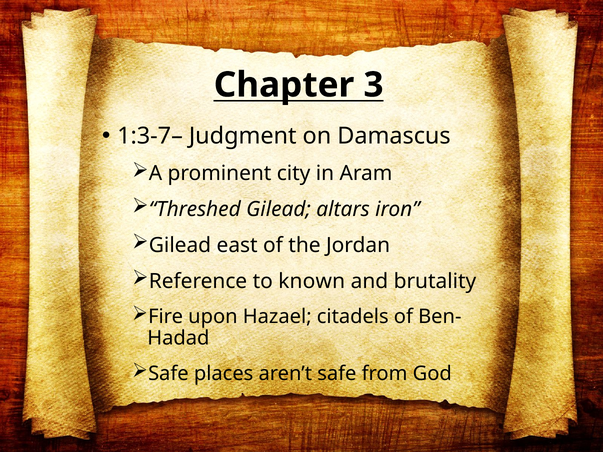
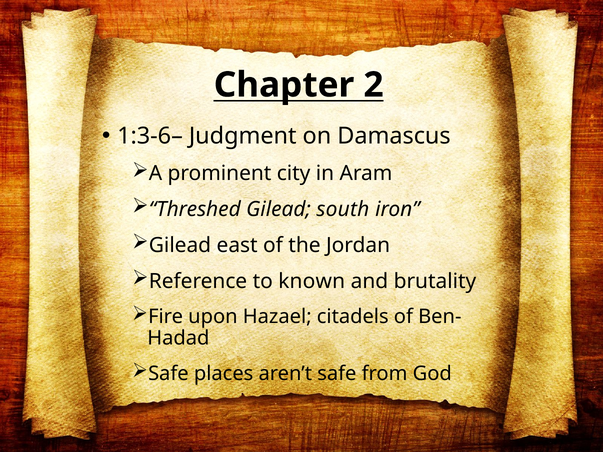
3: 3 -> 2 (374, 85)
1:3-7–: 1:3-7– -> 1:3-6– (150, 136)
altars: altars -> south (343, 209)
